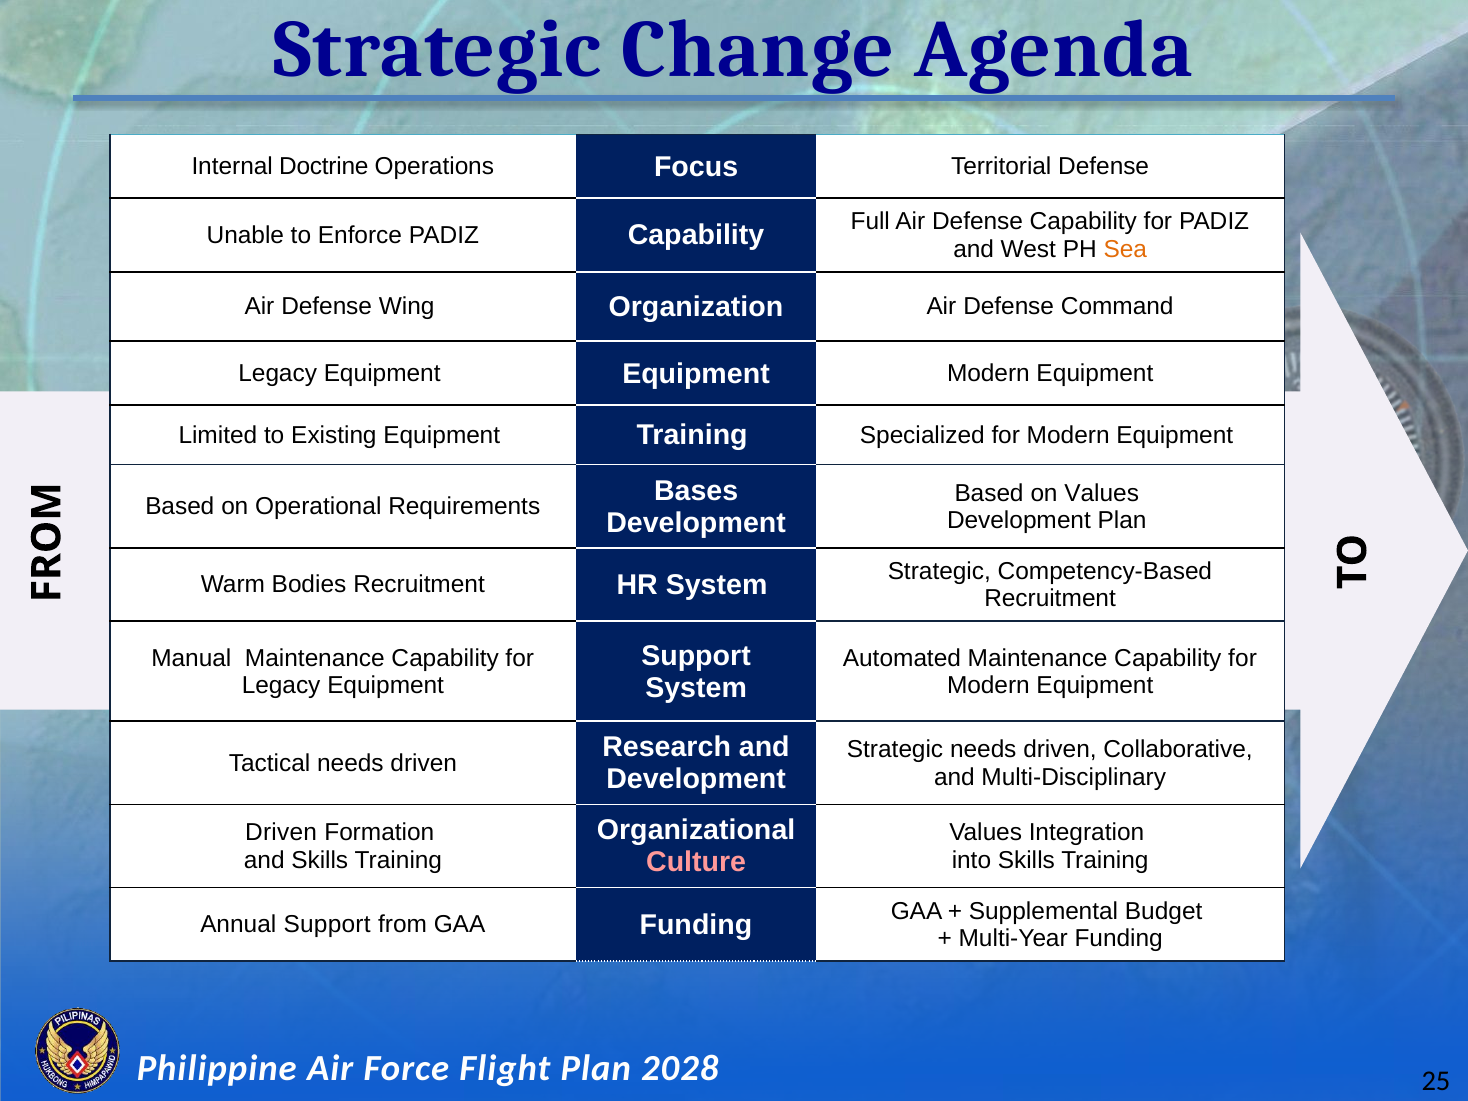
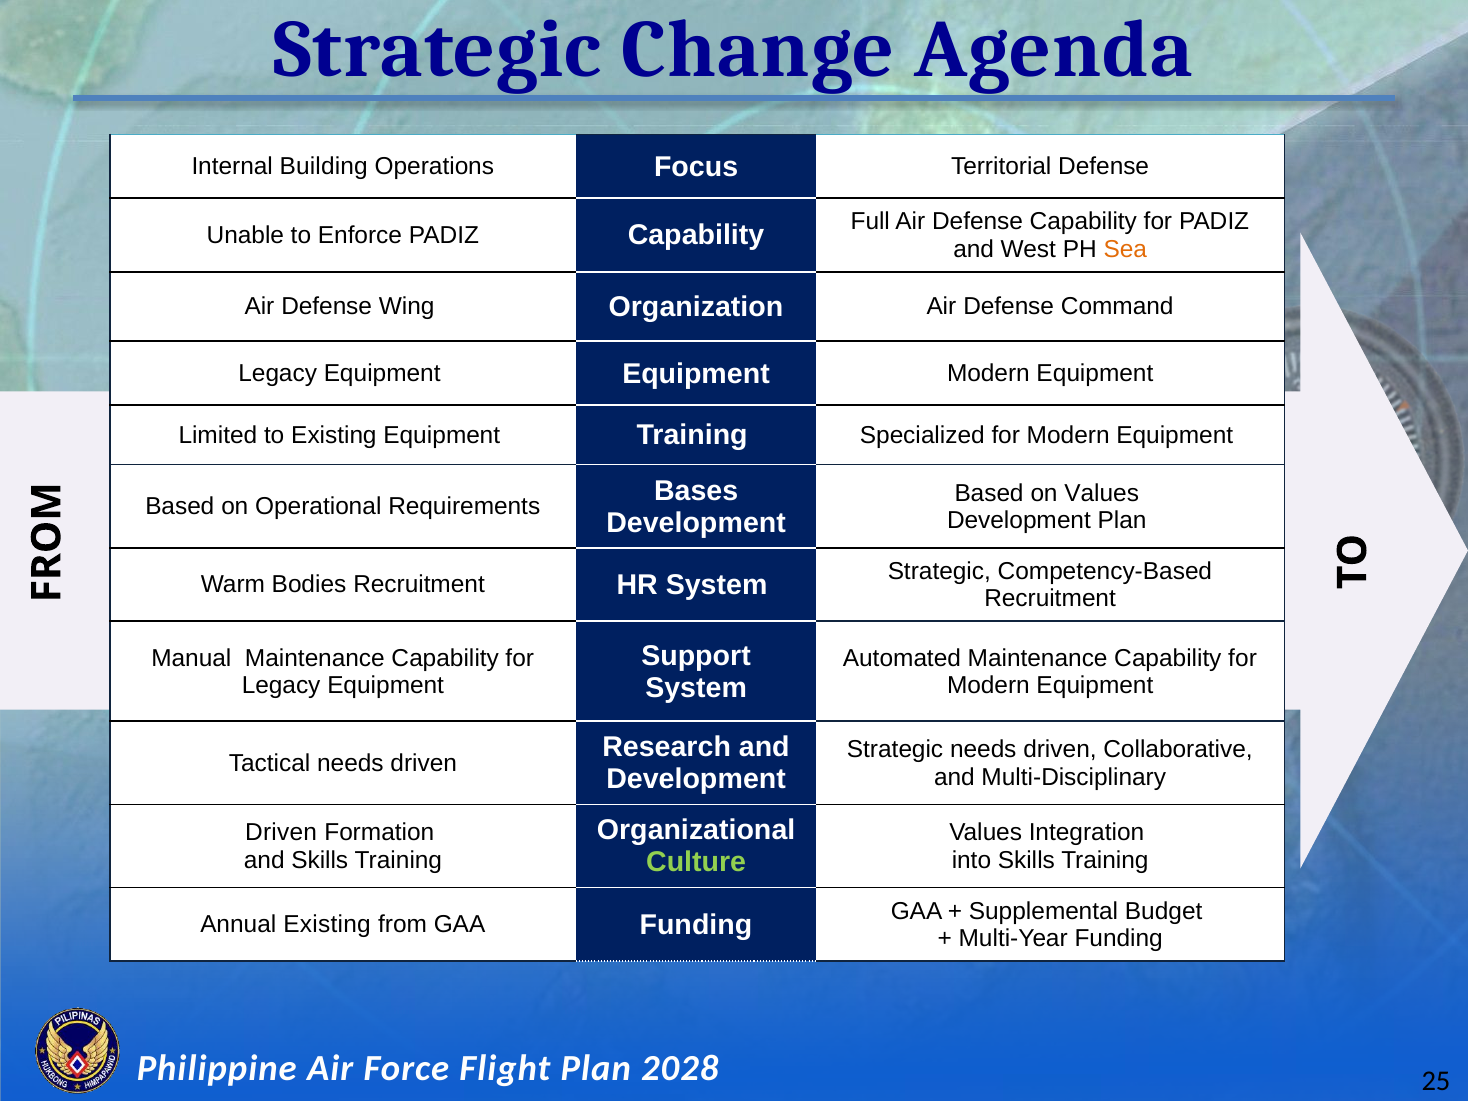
Doctrine: Doctrine -> Building (324, 167)
Culture colour: pink -> light green (696, 862)
Annual Support: Support -> Existing (327, 925)
